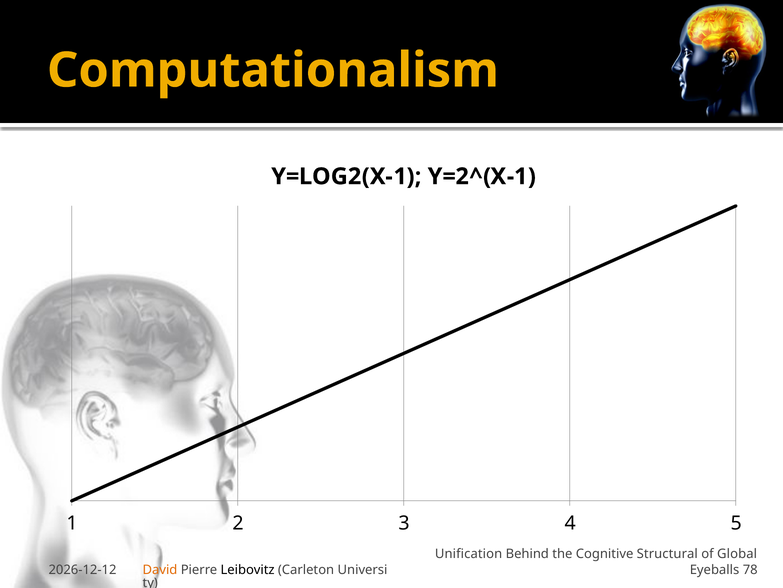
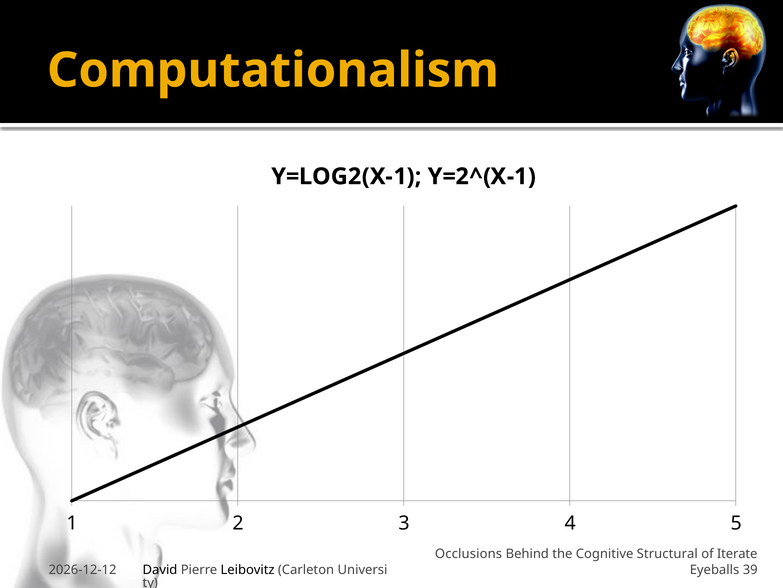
Unification: Unification -> Occlusions (469, 553)
Global: Global -> Iterate (737, 553)
David colour: orange -> black (160, 569)
78: 78 -> 39 (750, 569)
